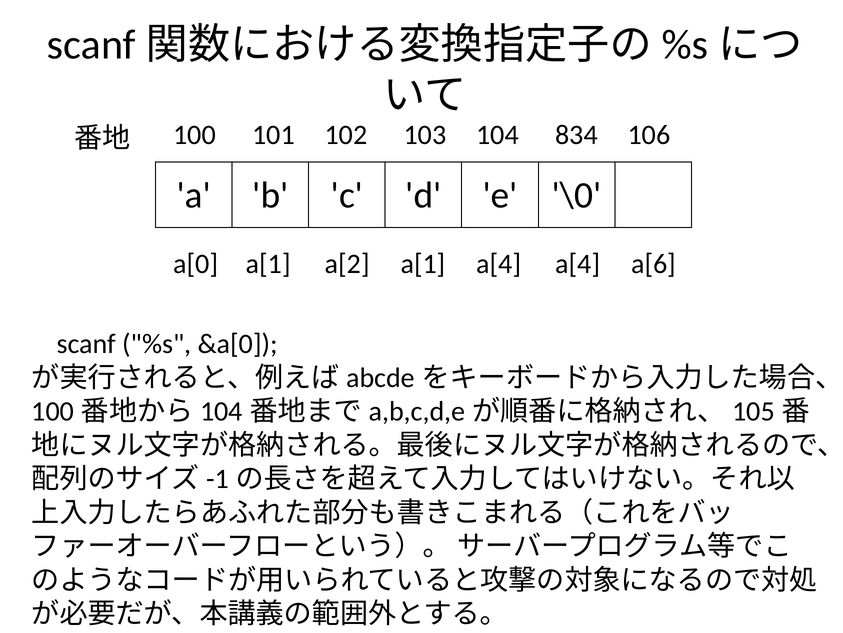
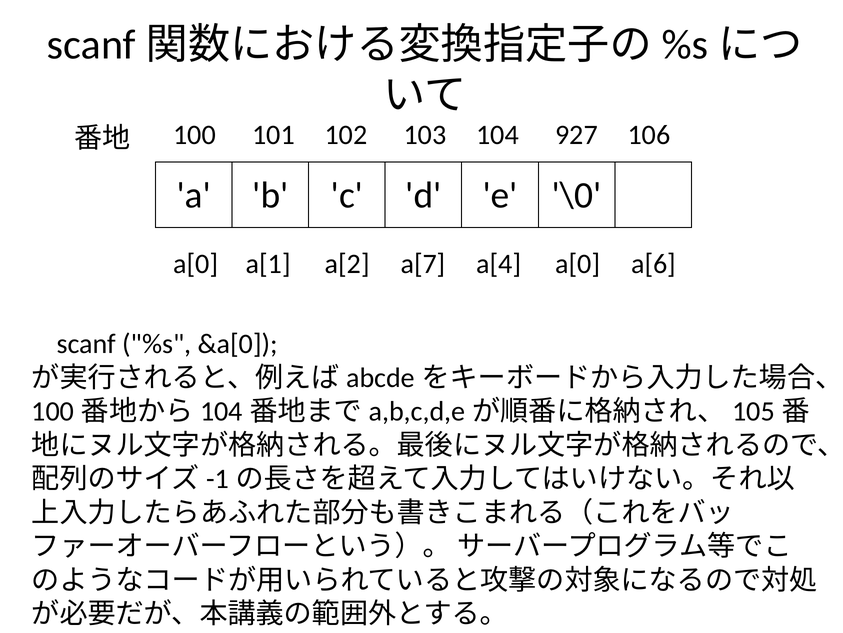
834: 834 -> 927 (577, 135)
a[2 a[1: a[1 -> a[7 (423, 264)
a[4 a[4: a[4 -> a[0 (578, 264)
